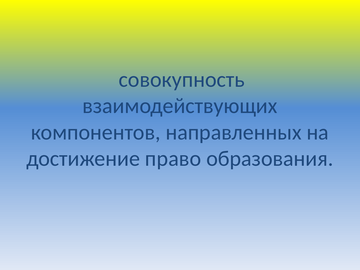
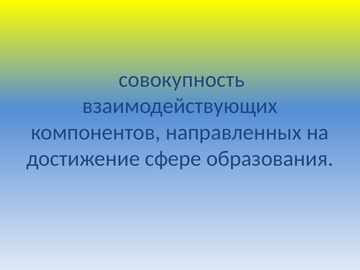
право: право -> сфере (173, 159)
